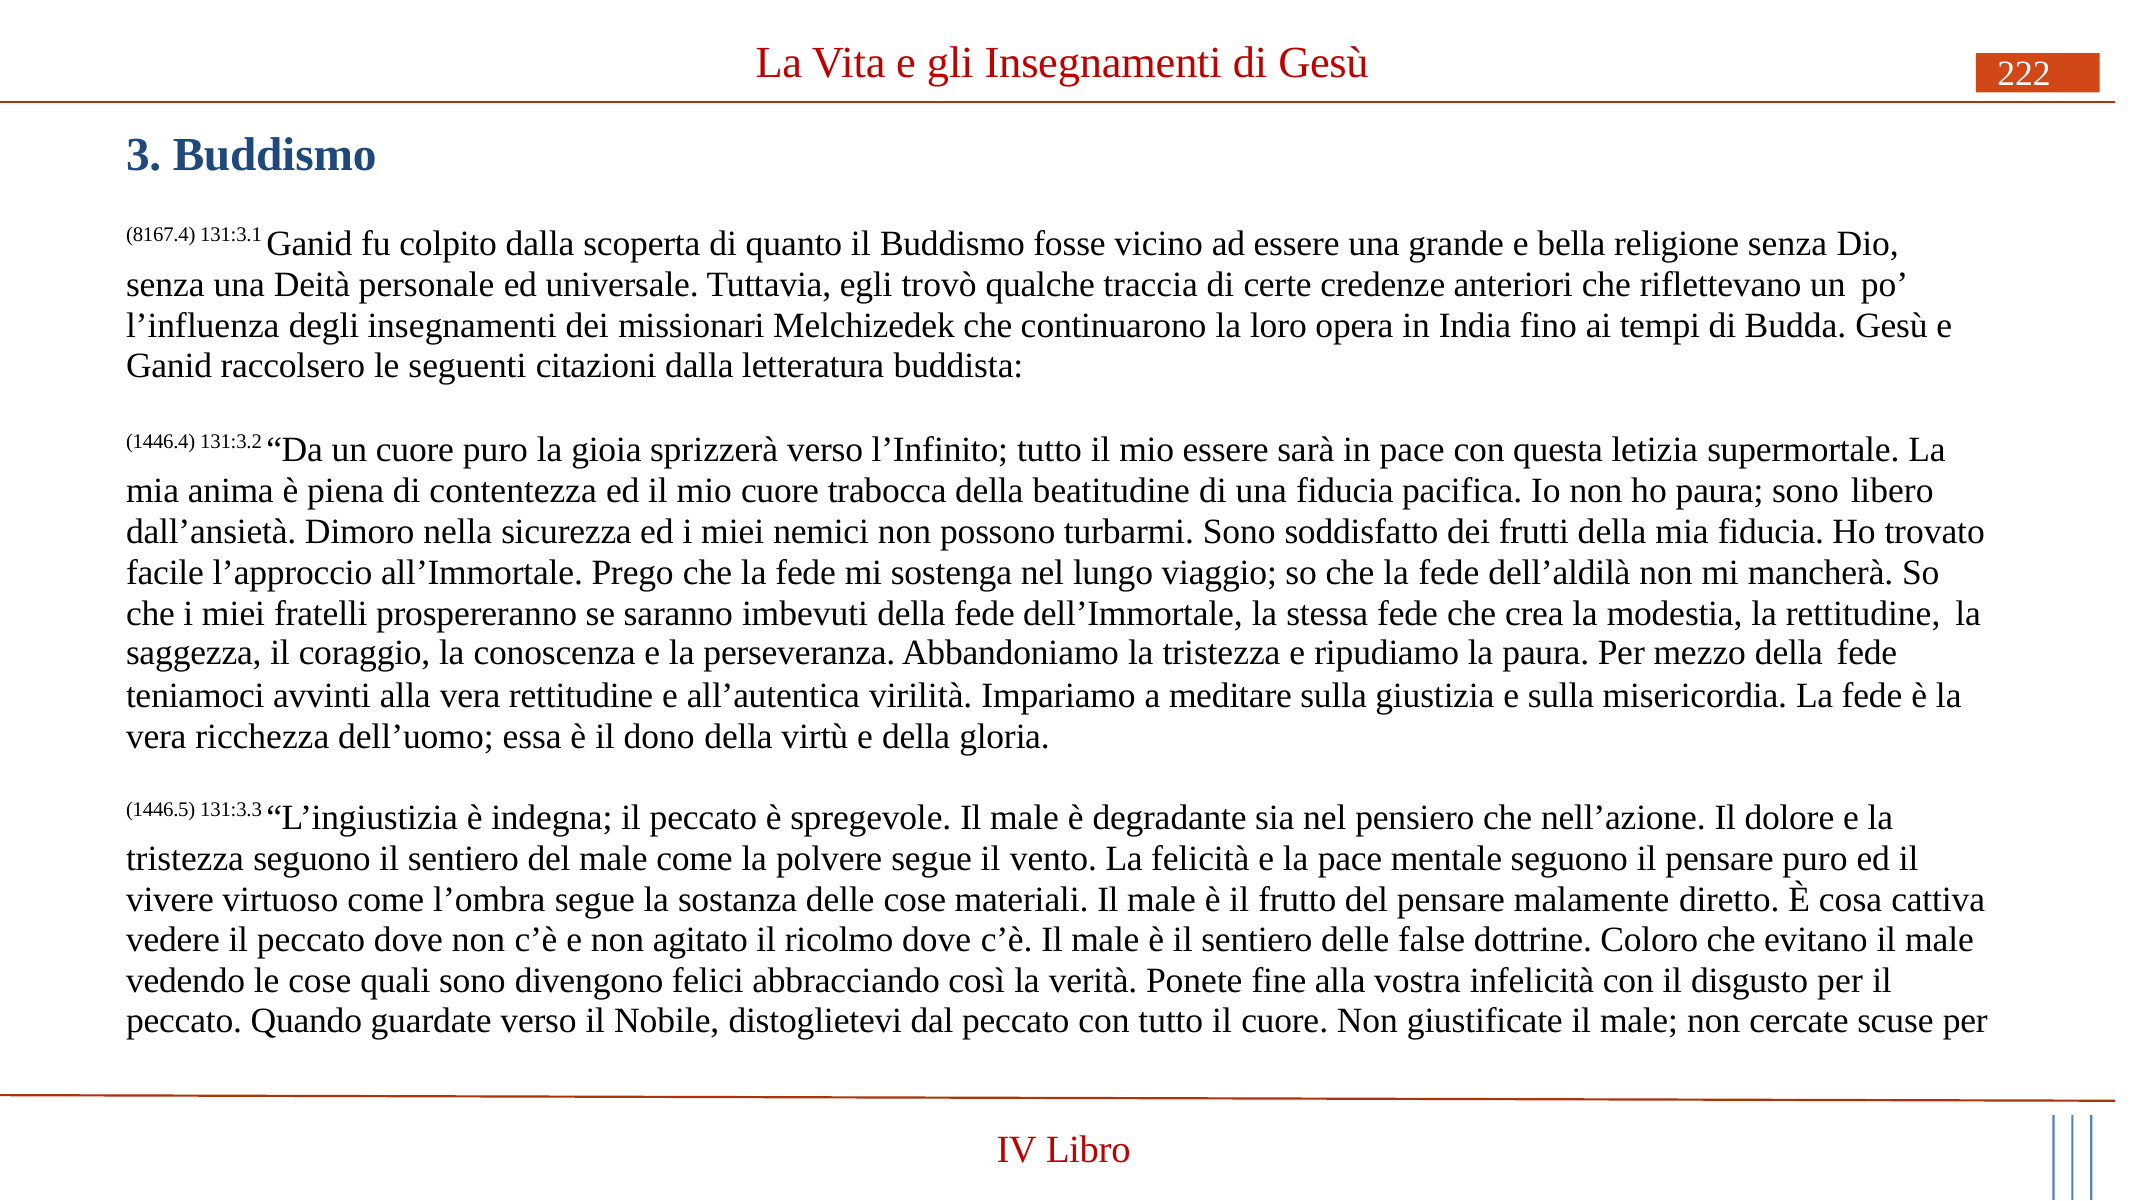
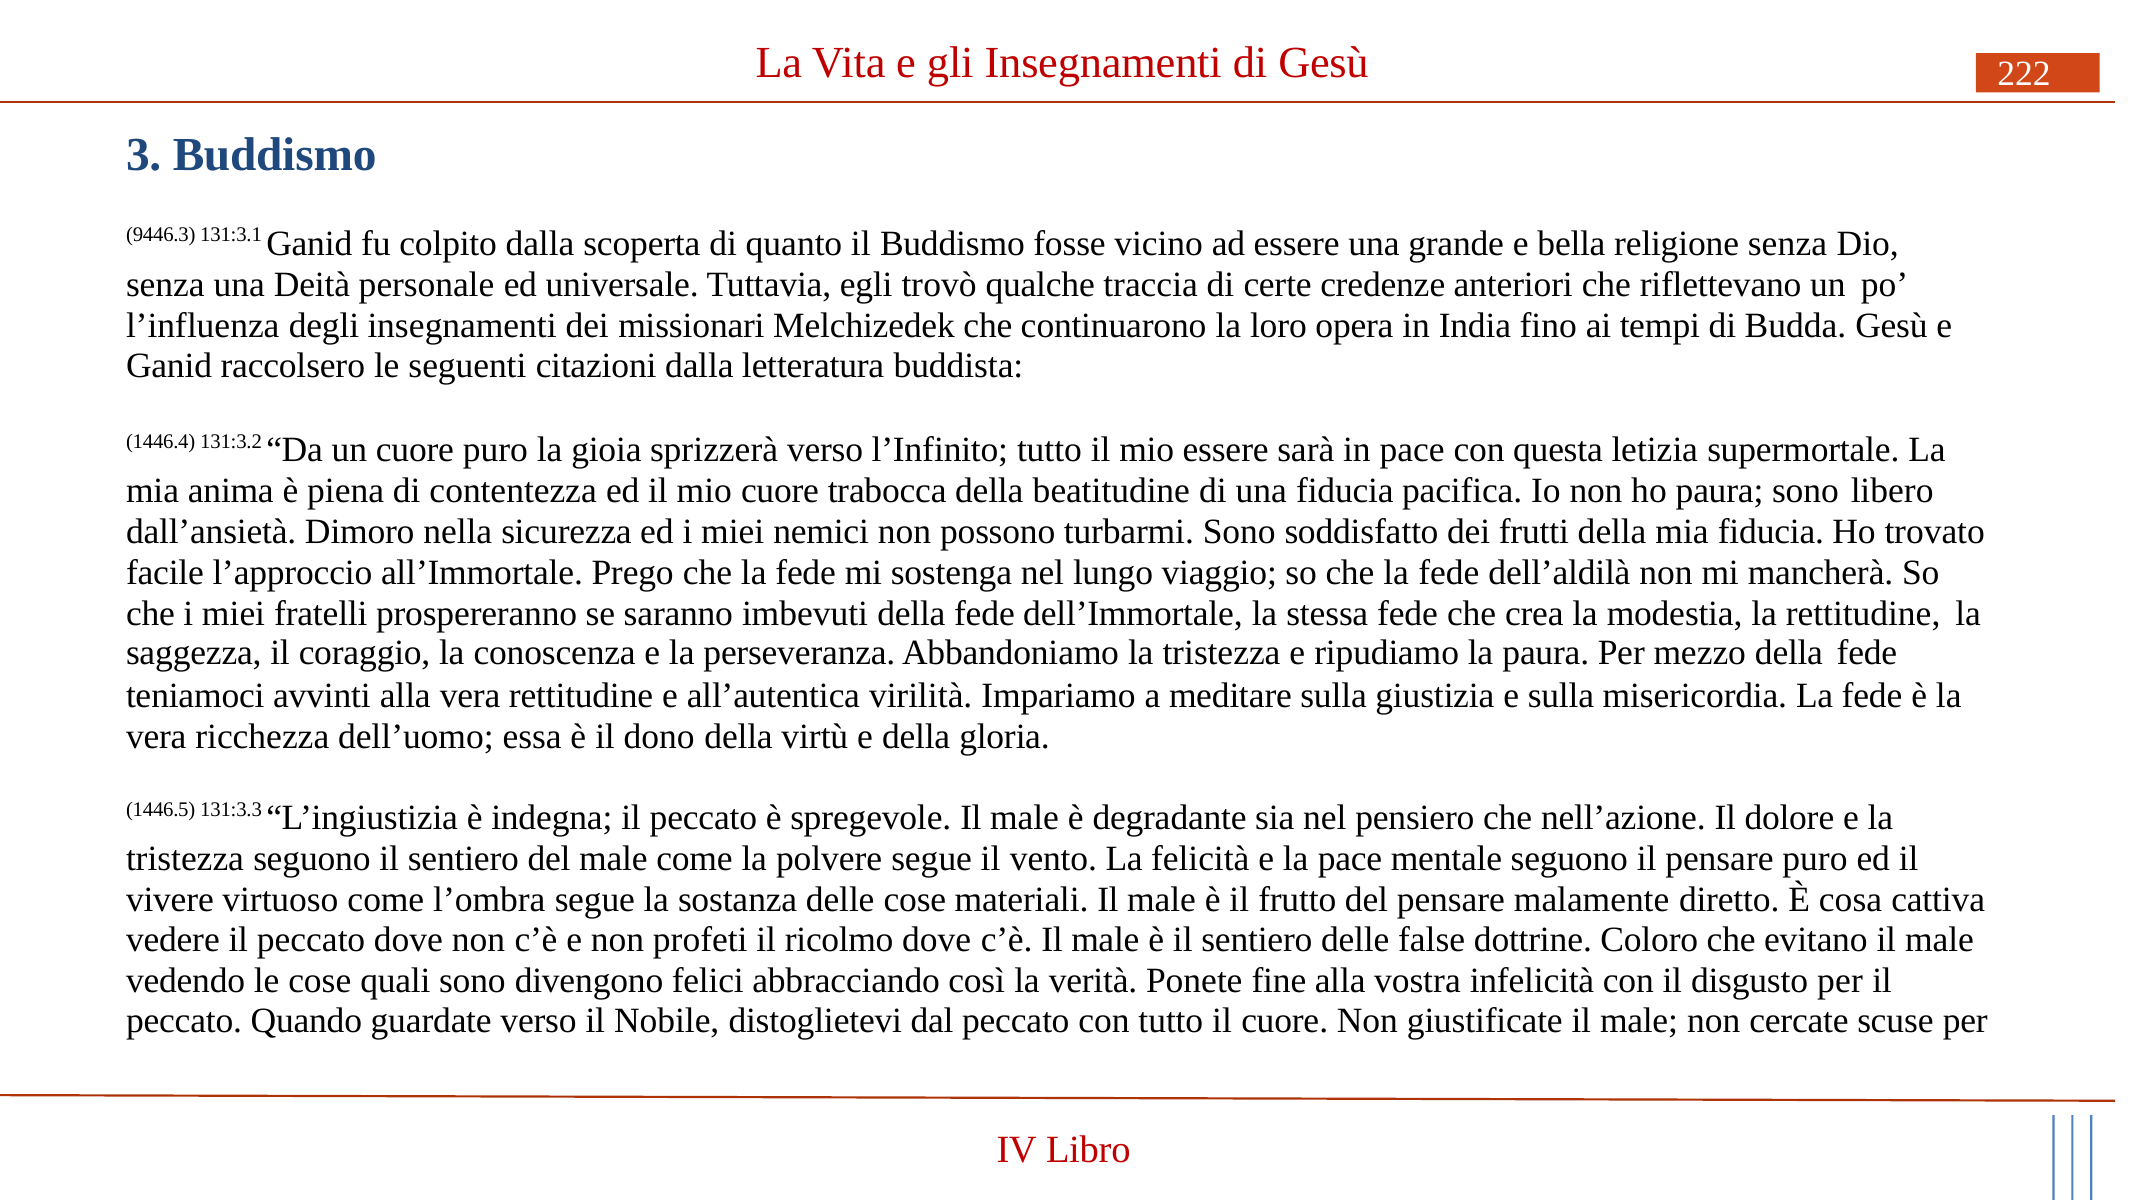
8167.4: 8167.4 -> 9446.3 (161, 235)
agitato: agitato -> profeti (700, 940)
